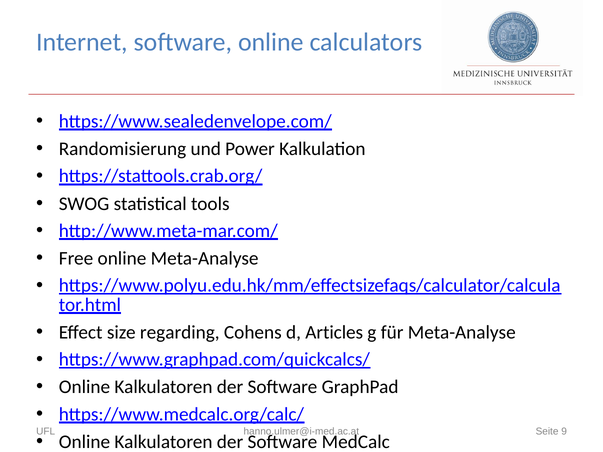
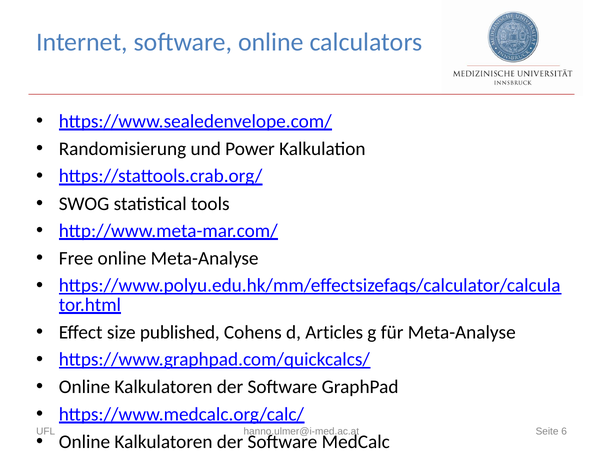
regarding: regarding -> published (180, 333)
9: 9 -> 6 (564, 432)
